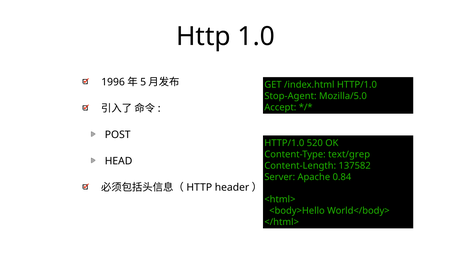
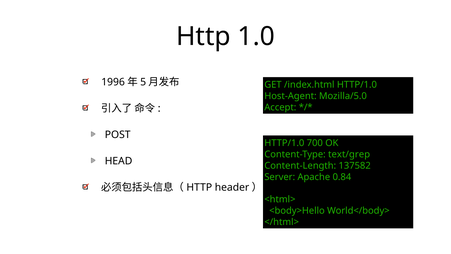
Stop-Agent: Stop-Agent -> Host-Agent (290, 96)
520: 520 -> 700 (315, 143)
